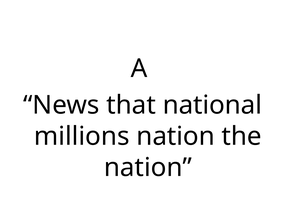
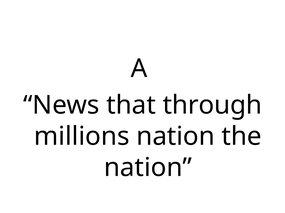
national: national -> through (212, 105)
